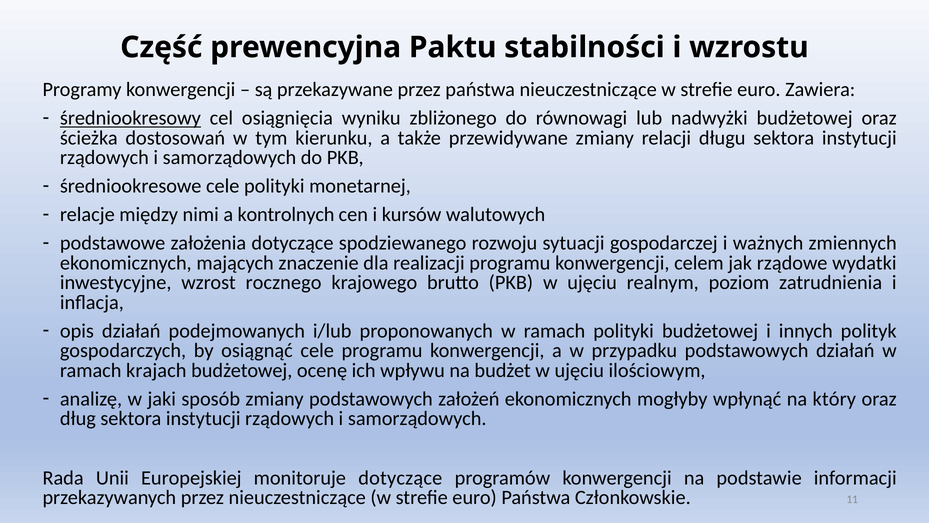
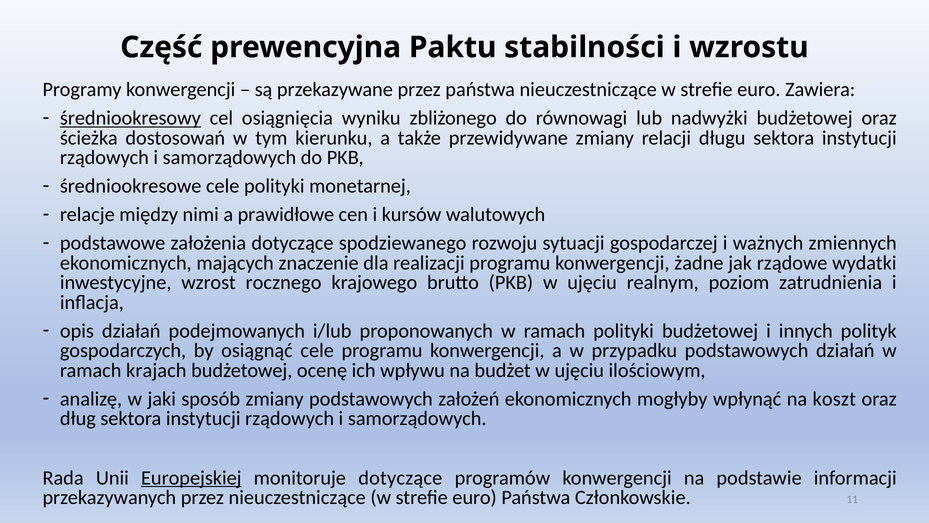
kontrolnych: kontrolnych -> prawidłowe (286, 214)
celem: celem -> żadne (699, 263)
który: który -> koszt (834, 399)
Europejskiej underline: none -> present (191, 477)
